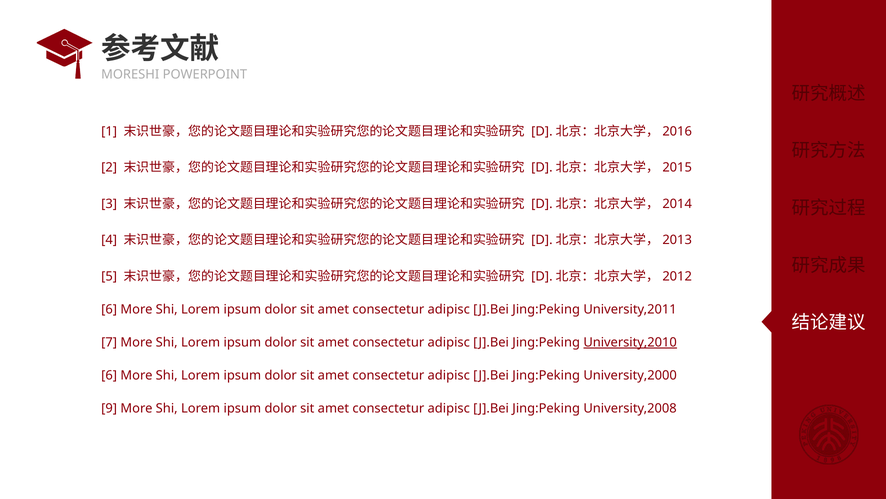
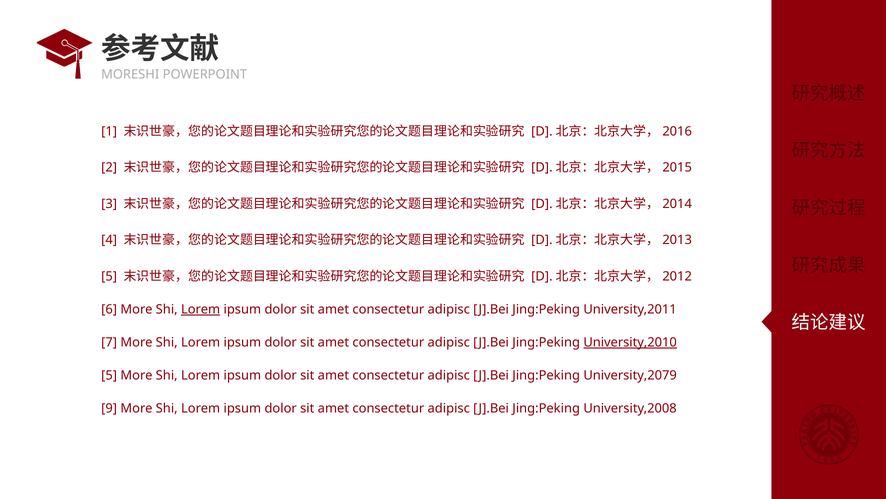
Lorem underline: none -> present (201, 309)
6: 6 -> 5 (109, 375)
University,2000: University,2000 -> University,2079 (630, 375)
